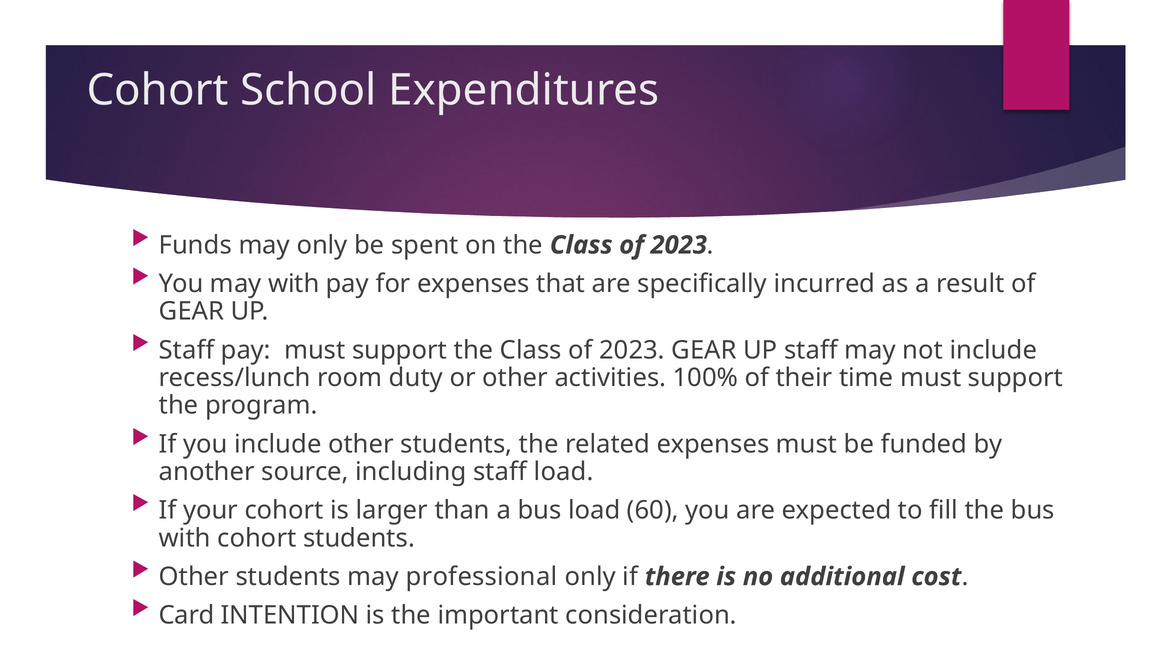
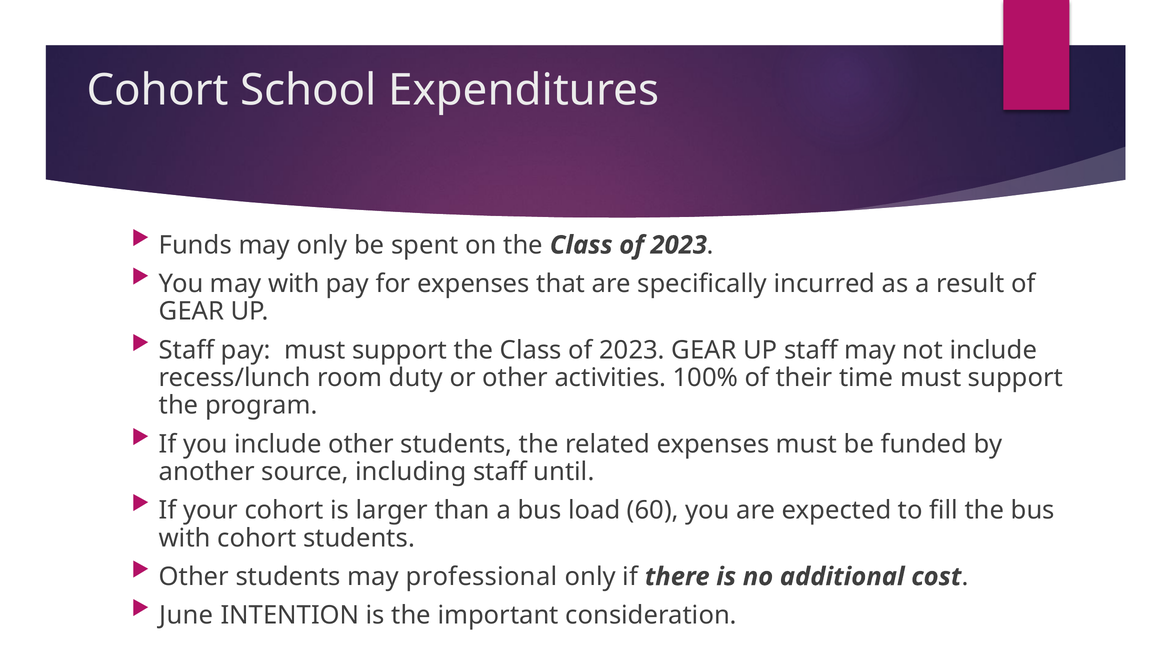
staff load: load -> until (564, 472)
Card: Card -> June (186, 616)
